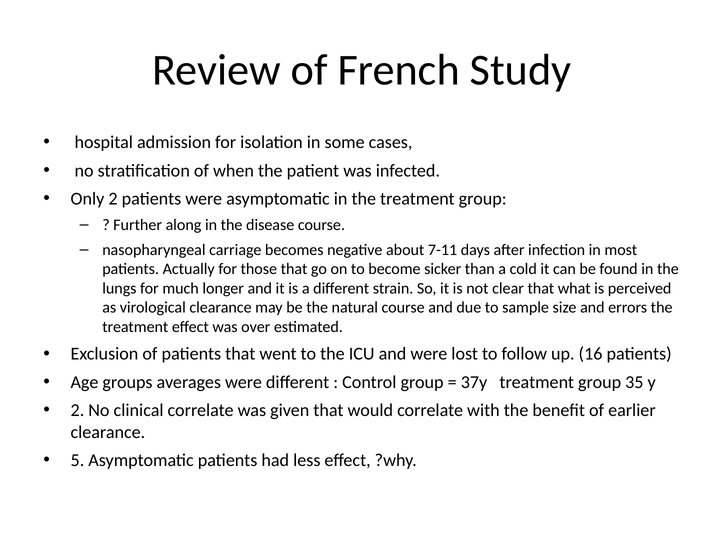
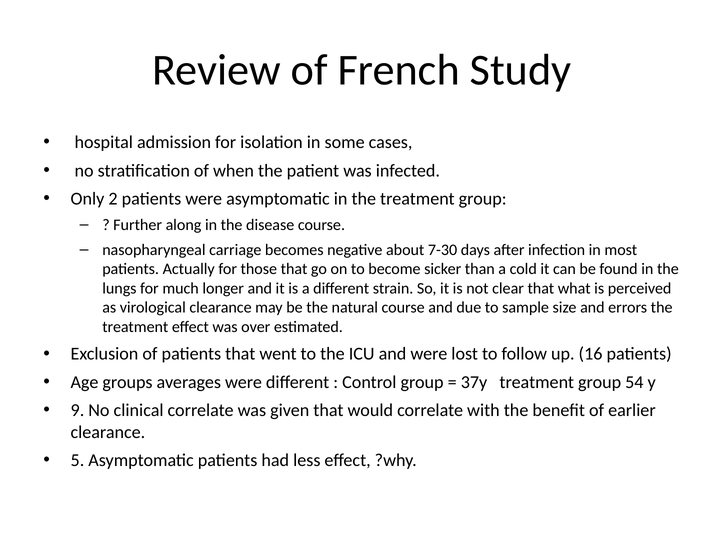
7-11: 7-11 -> 7-30 (443, 250)
35: 35 -> 54 (634, 382)
2: 2 -> 9 (77, 410)
